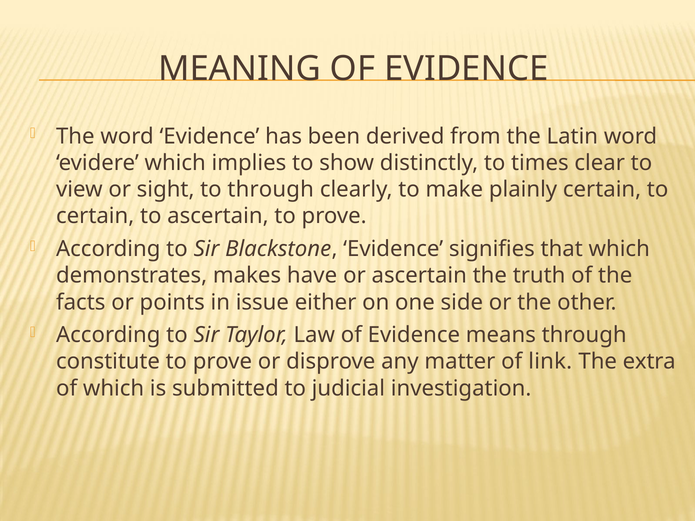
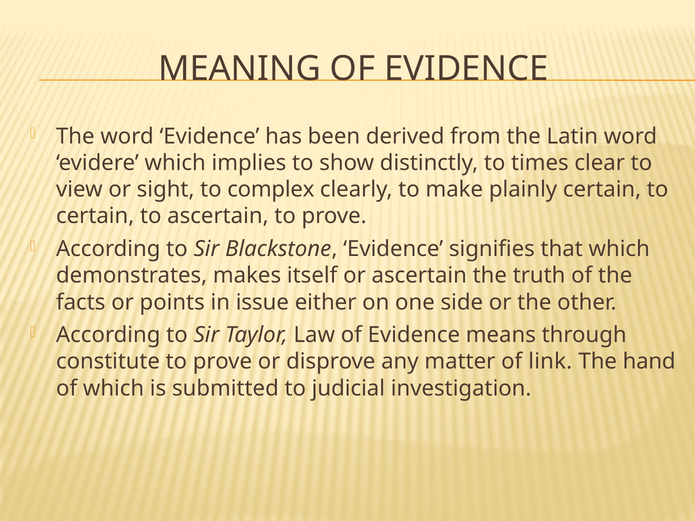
to through: through -> complex (271, 190)
have: have -> itself (312, 276)
extra: extra -> hand (649, 362)
